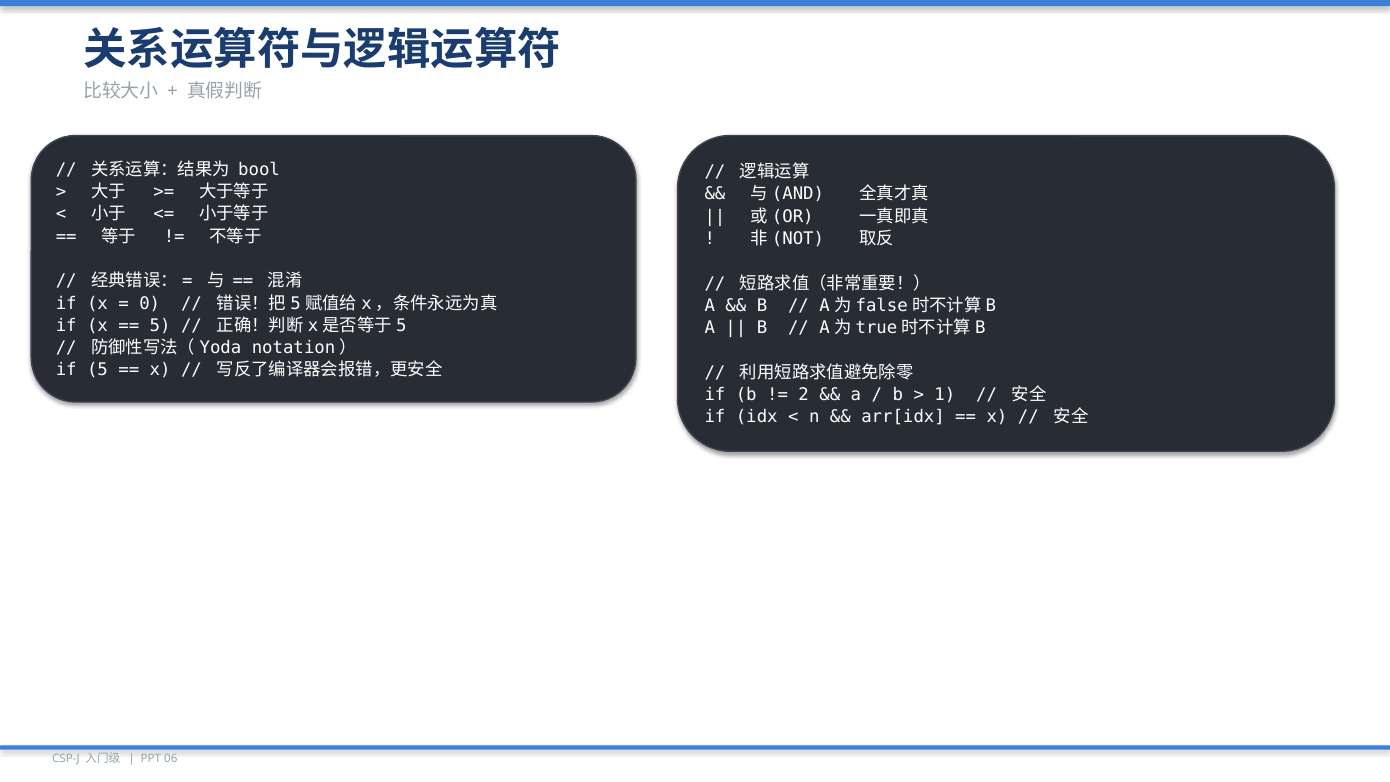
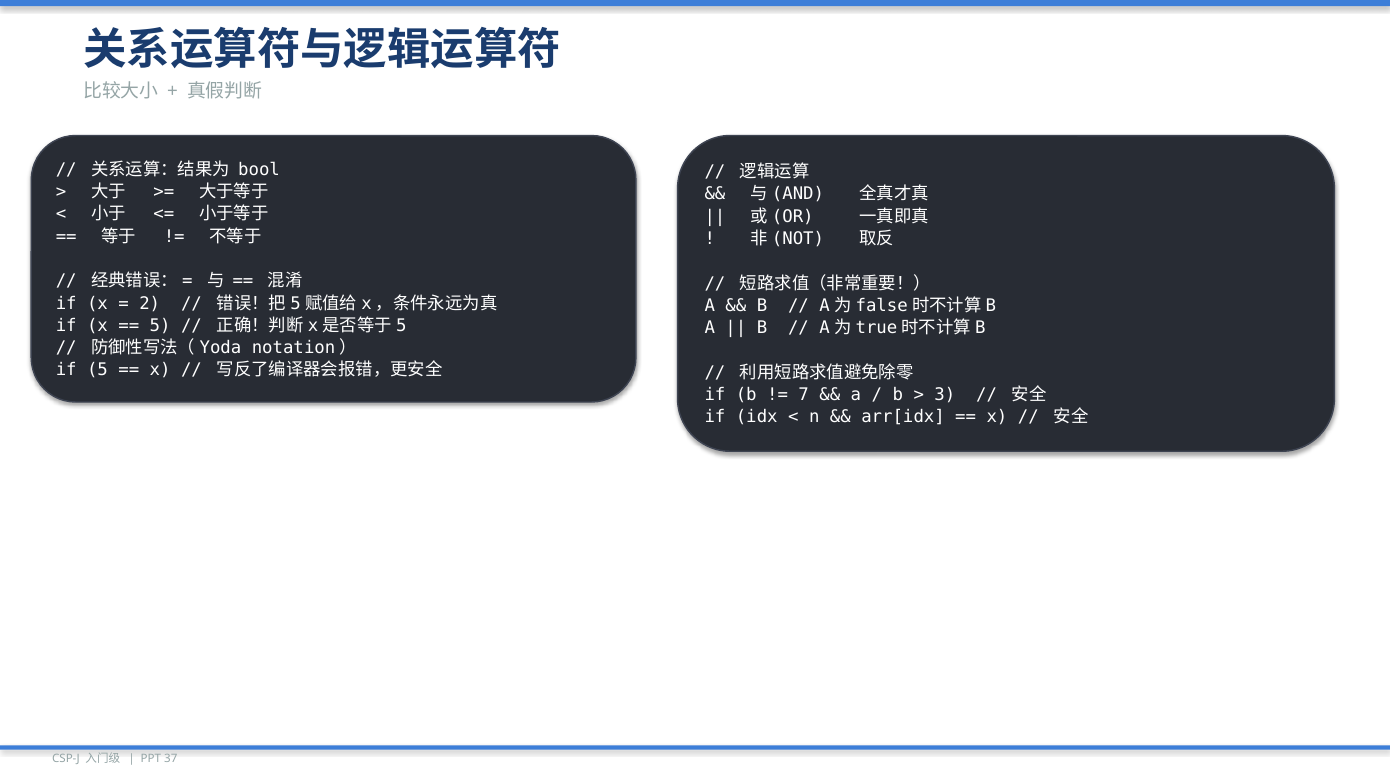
0: 0 -> 2 (150, 303)
2: 2 -> 7 (804, 395)
1: 1 -> 3 (945, 395)
06: 06 -> 37 (171, 758)
